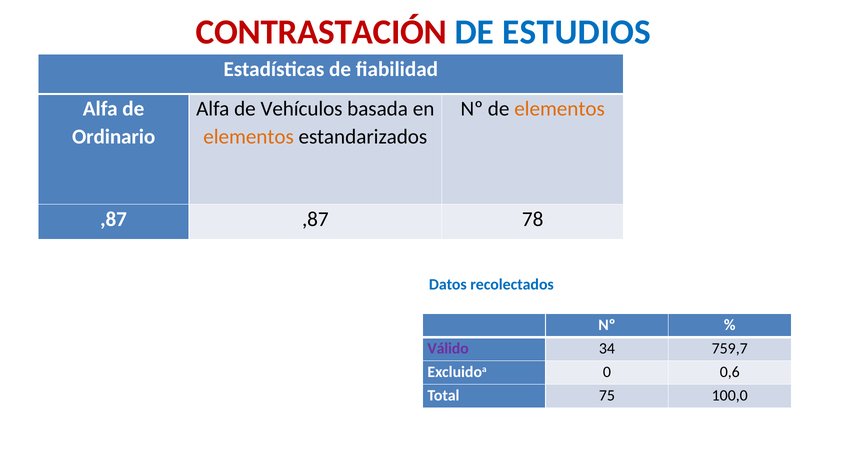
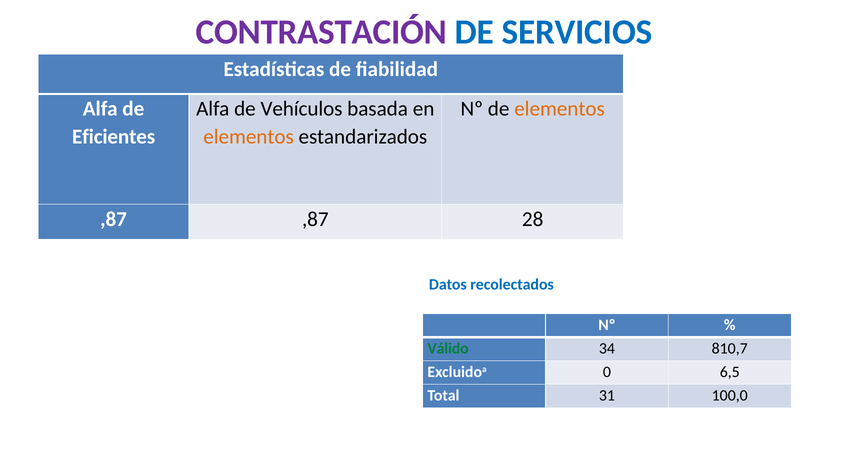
CONTRASTACIÓN colour: red -> purple (321, 32)
ESTUDIOS: ESTUDIOS -> SERVICIOS (577, 32)
Ordinario: Ordinario -> Eficientes (114, 137)
78: 78 -> 28 (533, 219)
Válido colour: purple -> green (448, 348)
759,7: 759,7 -> 810,7 (730, 348)
0,6: 0,6 -> 6,5 (730, 372)
75: 75 -> 31 (607, 395)
